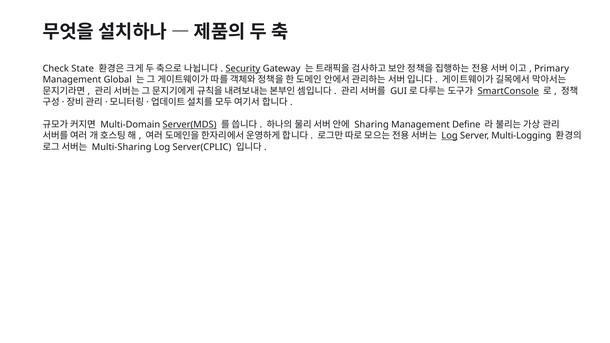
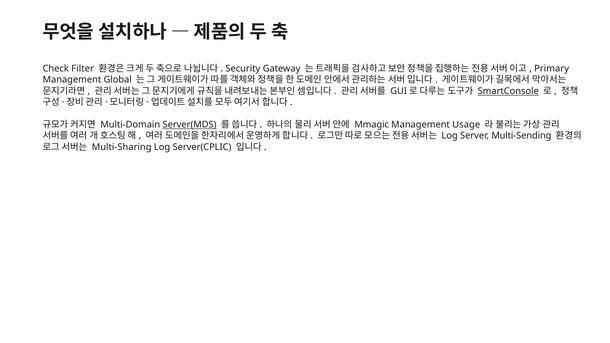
State: State -> Filter (83, 69)
Security underline: present -> none (243, 69)
Sharing: Sharing -> Mmagic (372, 125)
Define: Define -> Usage (466, 125)
Log underline: present -> none (450, 136)
Multi-Logging: Multi-Logging -> Multi-Sending (521, 136)
